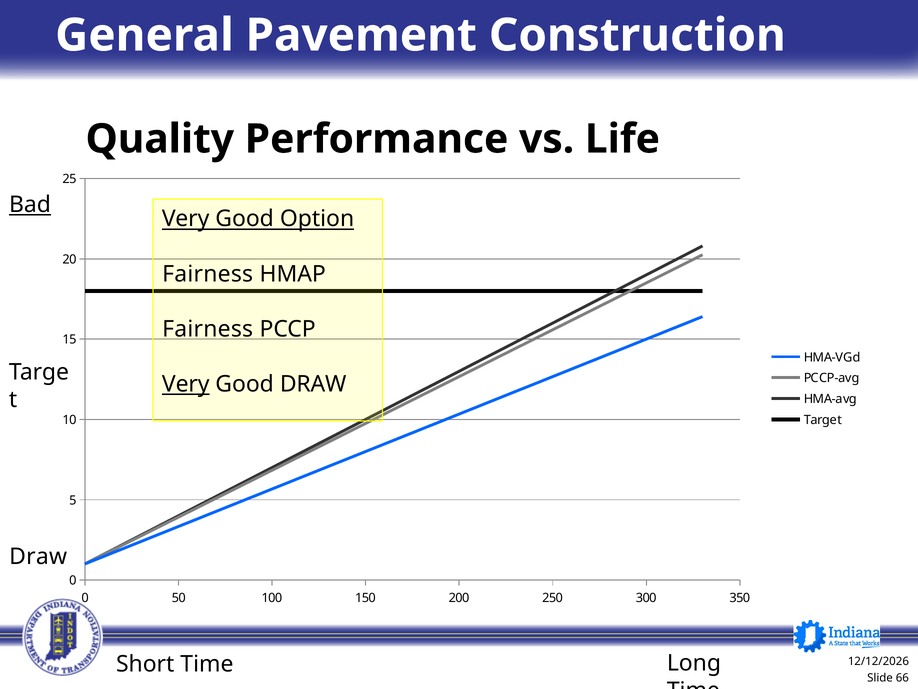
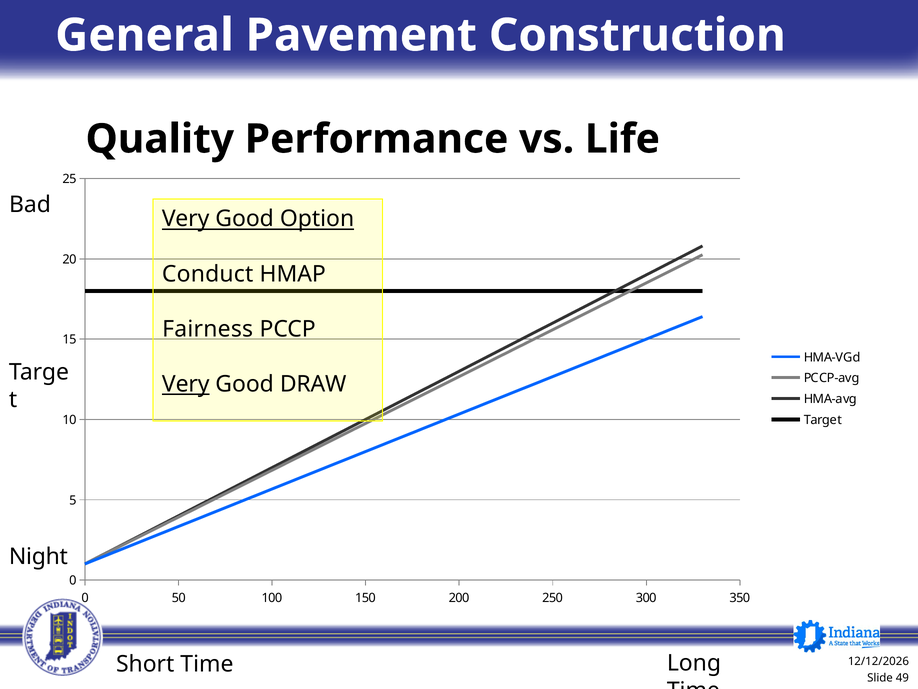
Bad underline: present -> none (30, 205)
Fairness: Fairness -> Conduct (208, 274)
Draw: Draw -> Night (38, 556)
66: 66 -> 49 (902, 678)
